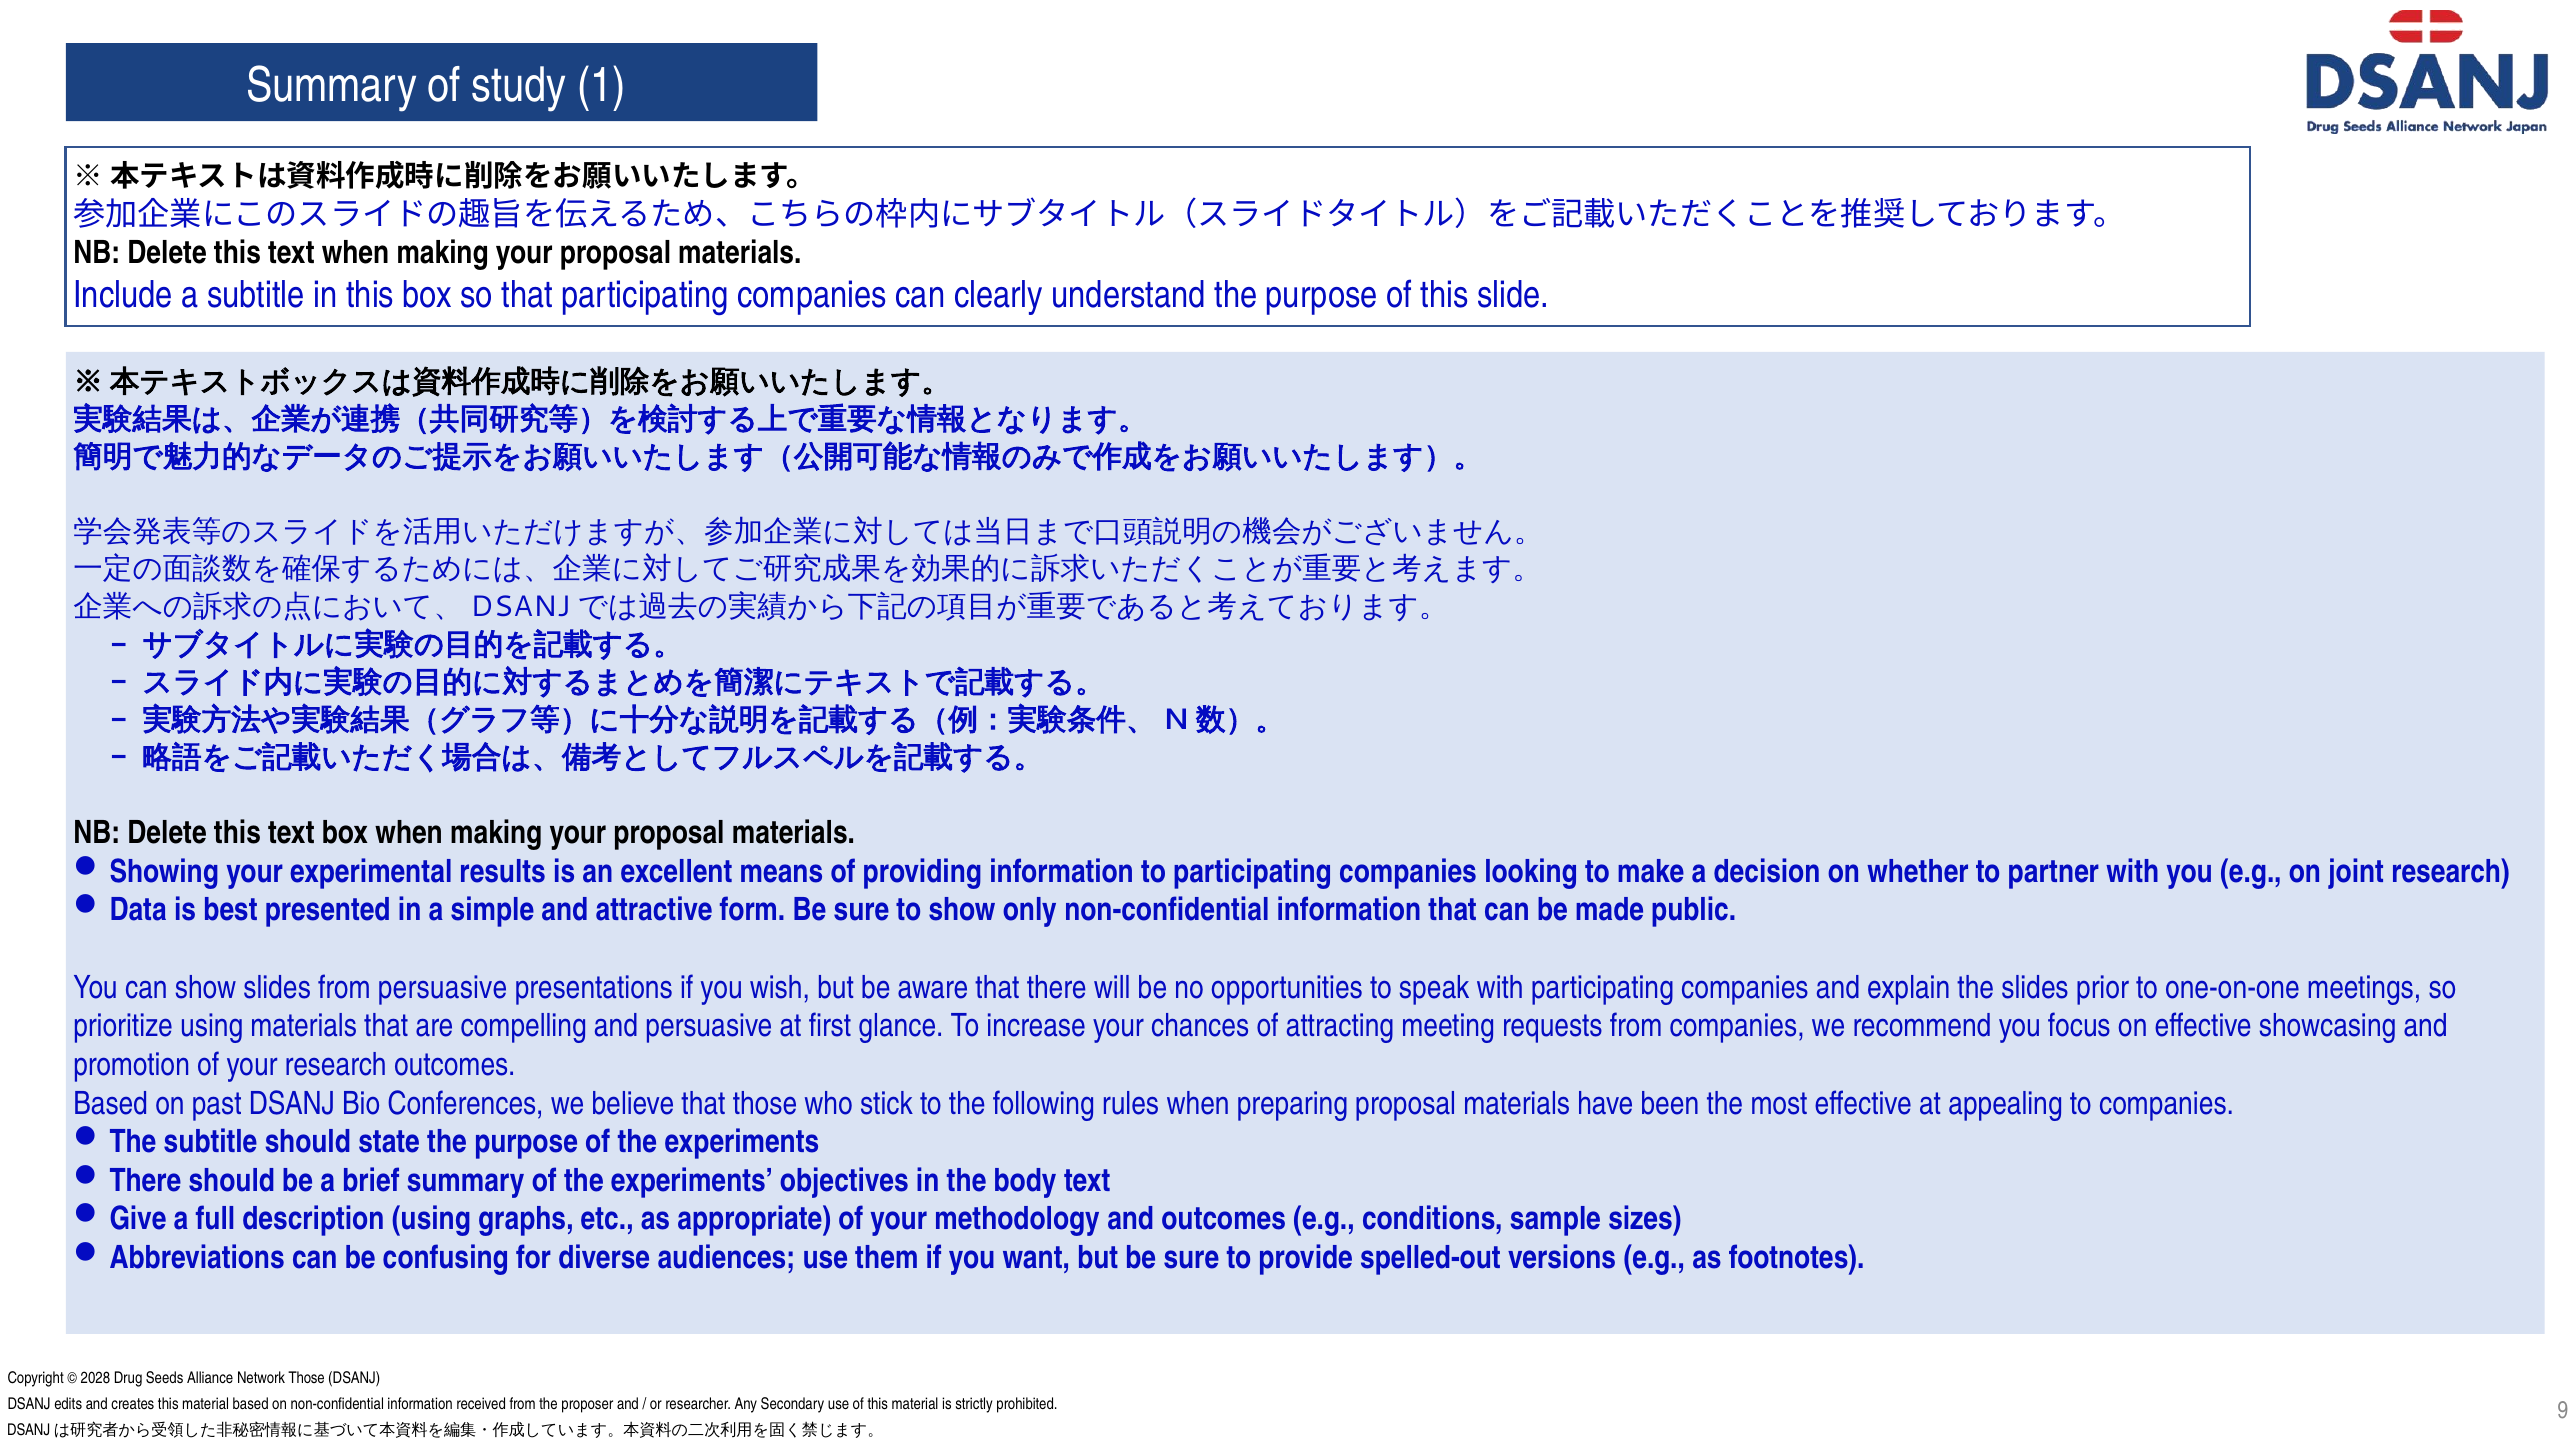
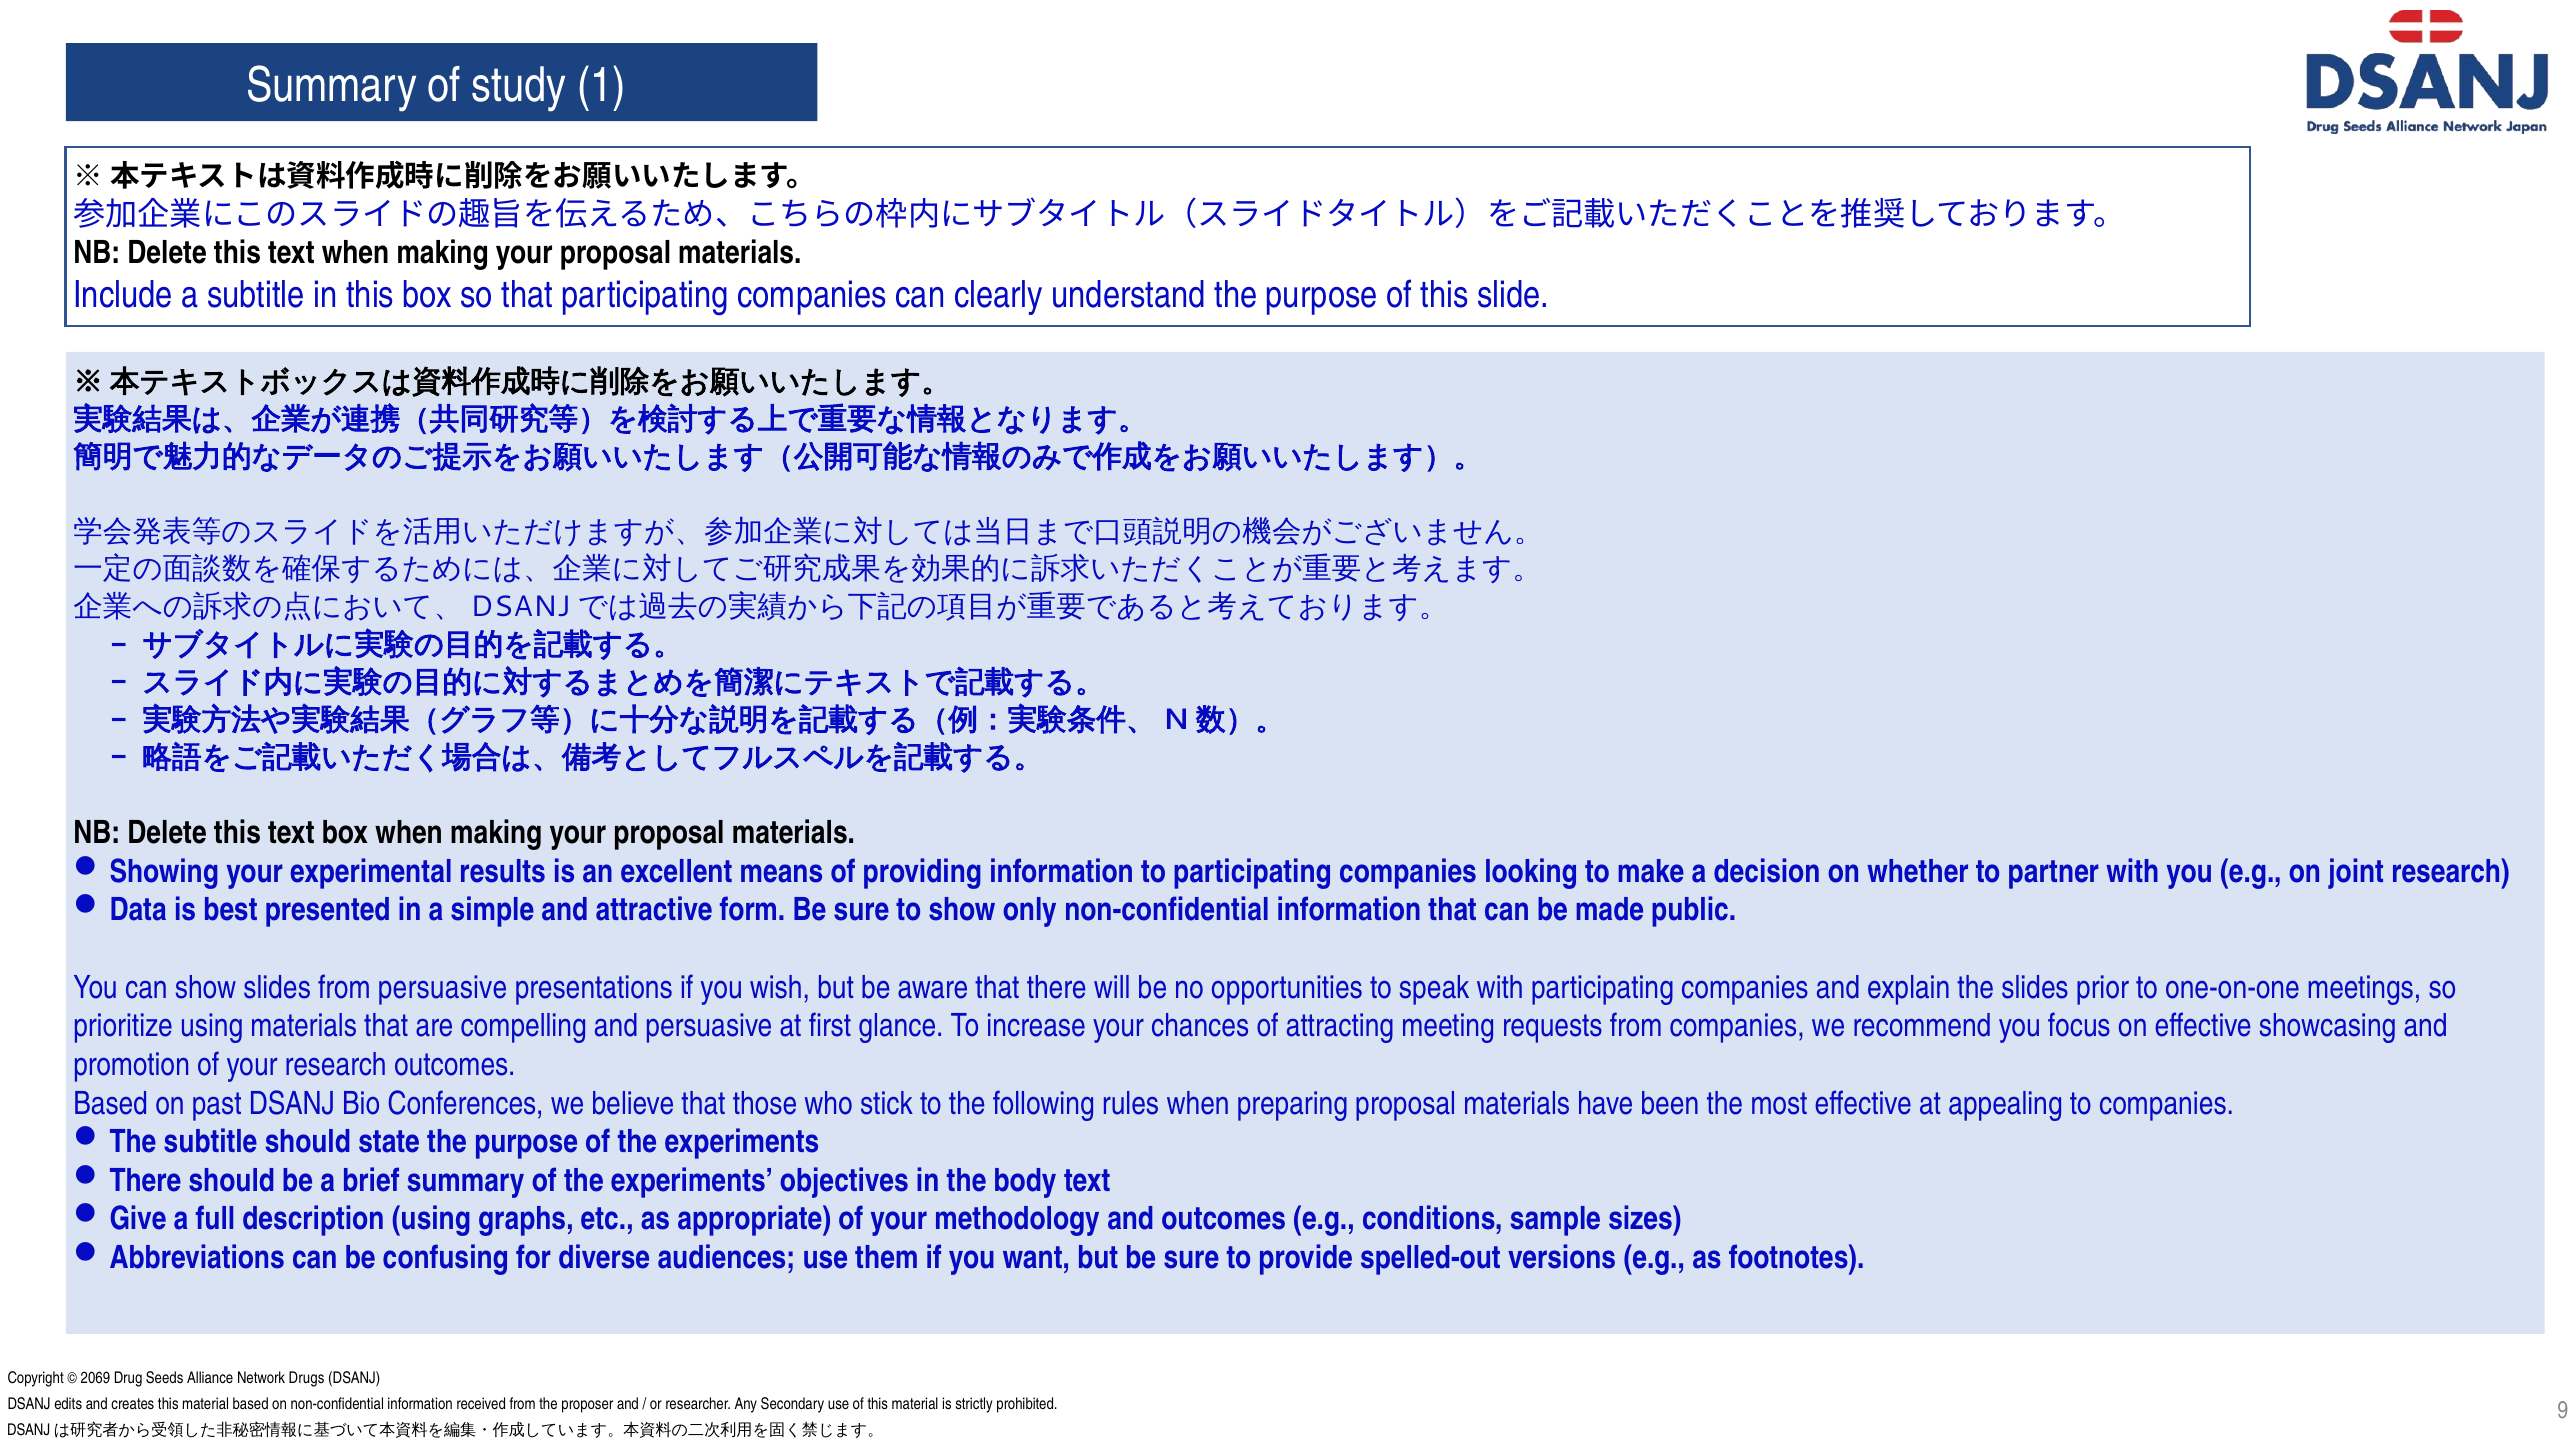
2028: 2028 -> 2069 (95, 1378)
Network Those: Those -> Drugs (307, 1378)
